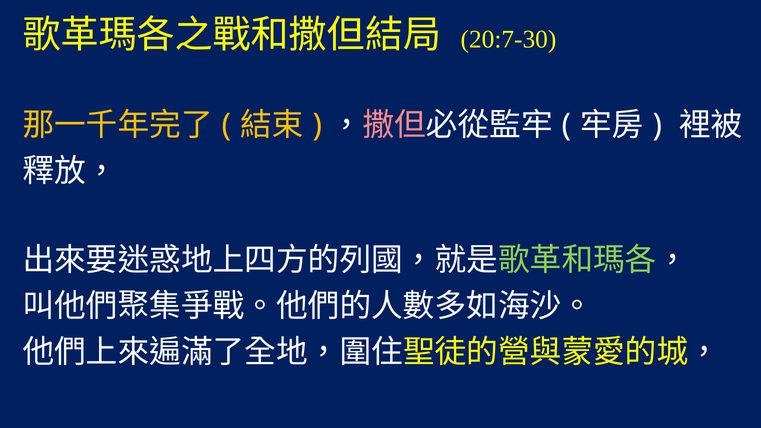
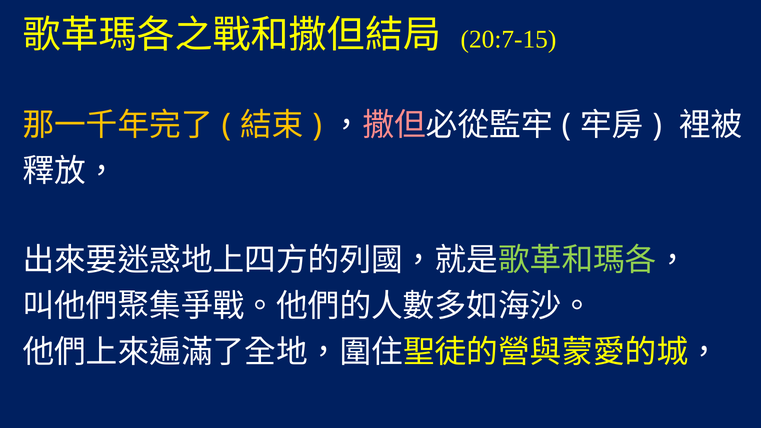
20:7-30: 20:7-30 -> 20:7-15 (508, 40)
